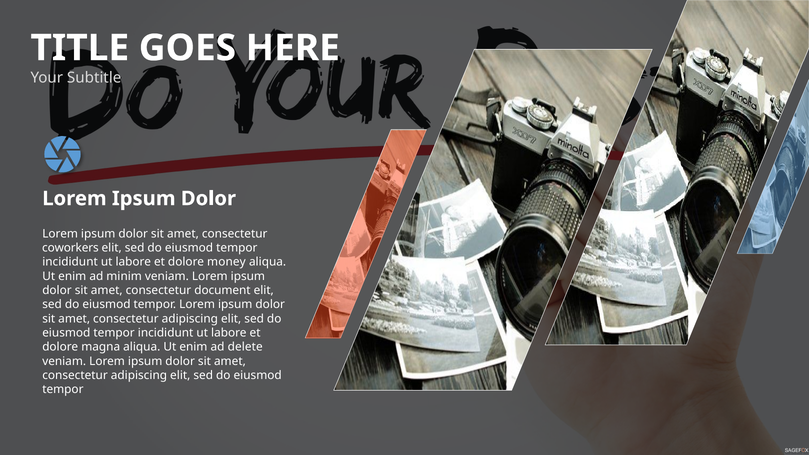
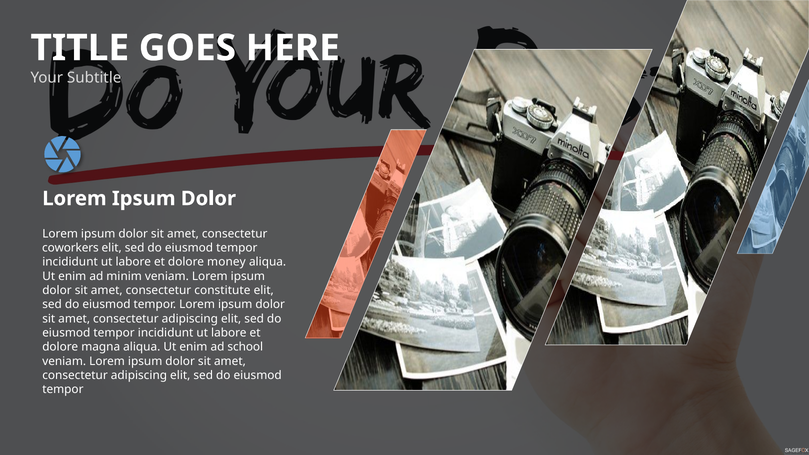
document: document -> constitute (222, 290)
delete: delete -> school (245, 347)
